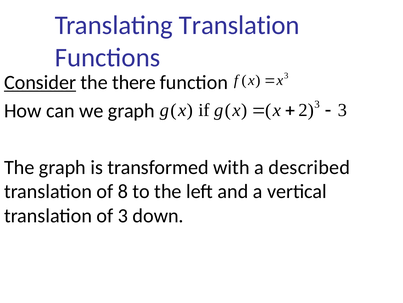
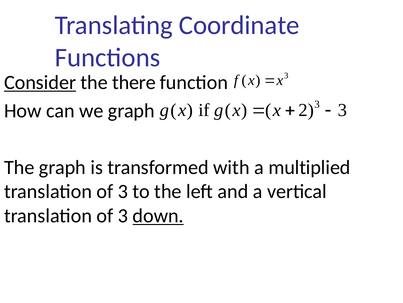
Translating Translation: Translation -> Coordinate (239, 25)
described: described -> multiplied (309, 167)
8: 8 -> 3 (123, 191)
down underline: none -> present (158, 215)
